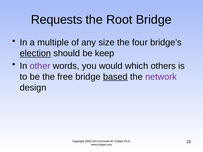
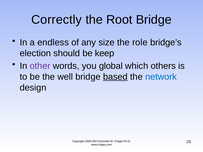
Requests: Requests -> Correctly (57, 20)
multiple: multiple -> endless (53, 43)
four: four -> role (140, 43)
election underline: present -> none (35, 53)
would: would -> global (111, 66)
free: free -> well (65, 77)
network colour: purple -> blue (161, 77)
